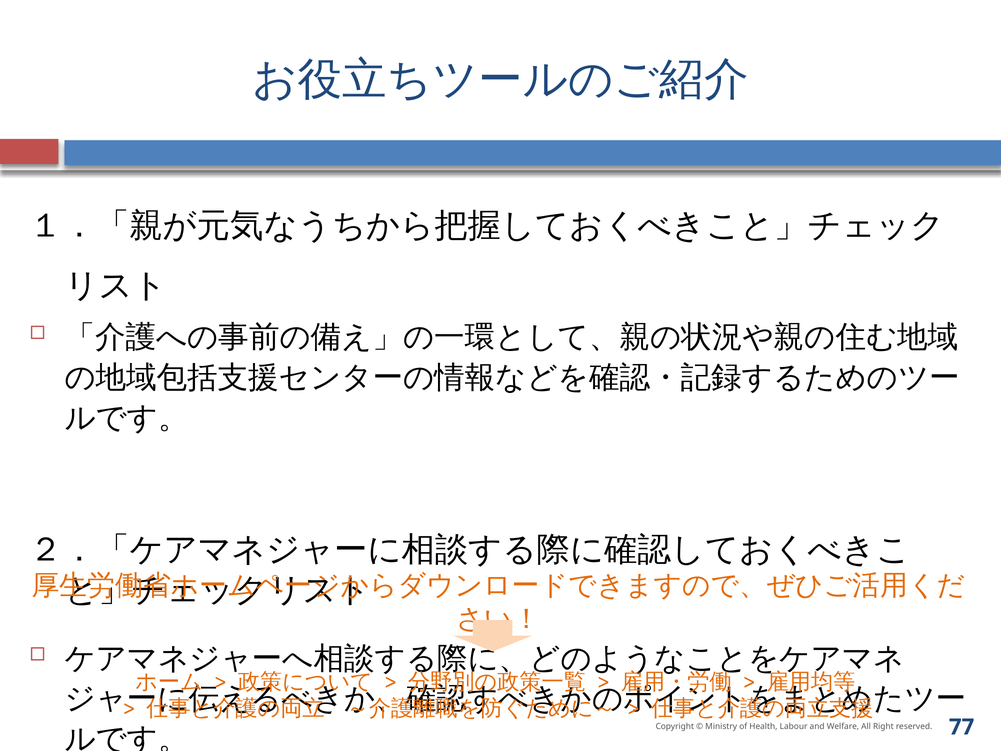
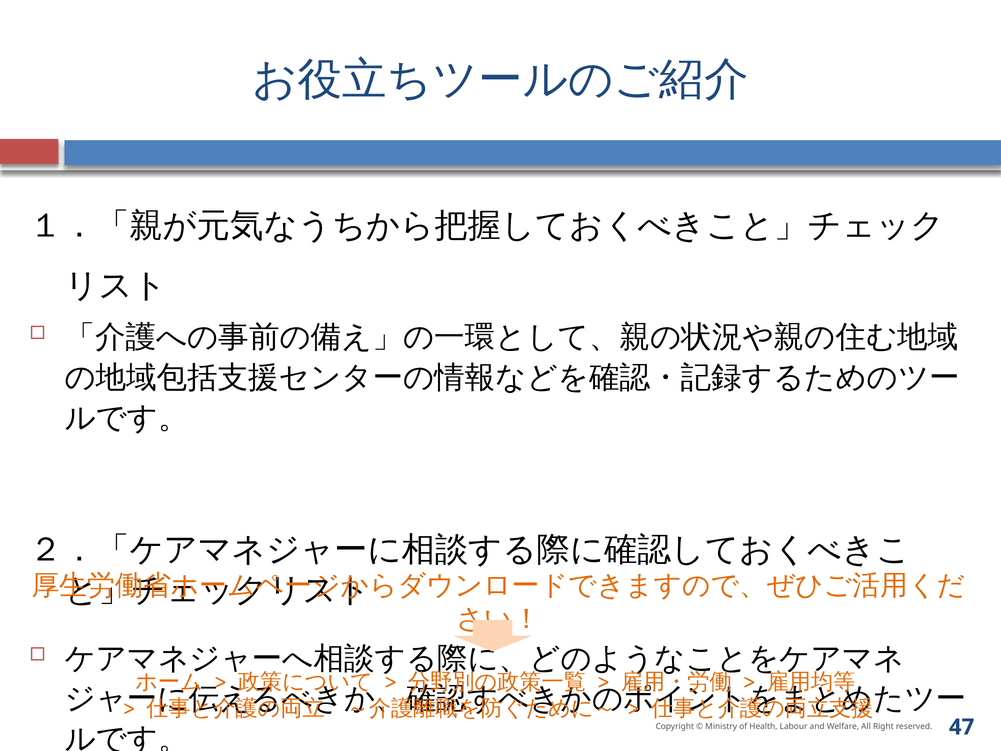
77: 77 -> 47 (962, 727)
